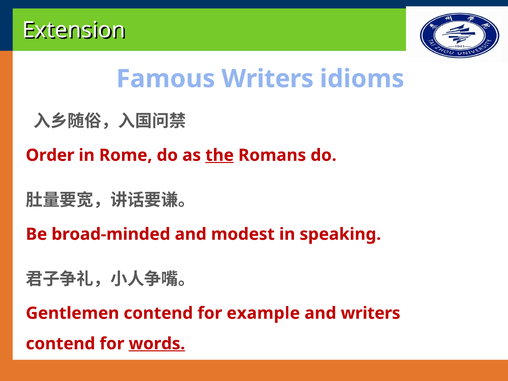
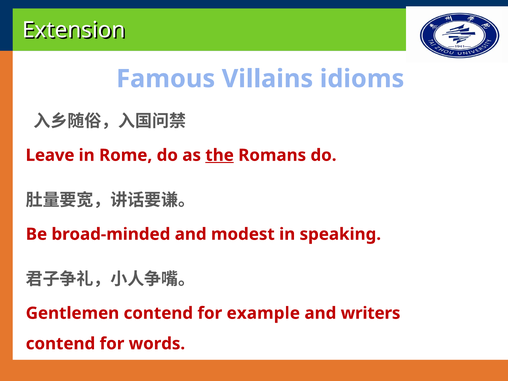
Famous Writers: Writers -> Villains (267, 79)
Order: Order -> Leave (50, 155)
words underline: present -> none (157, 344)
